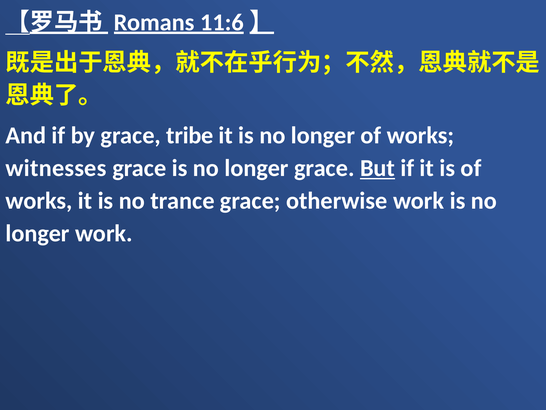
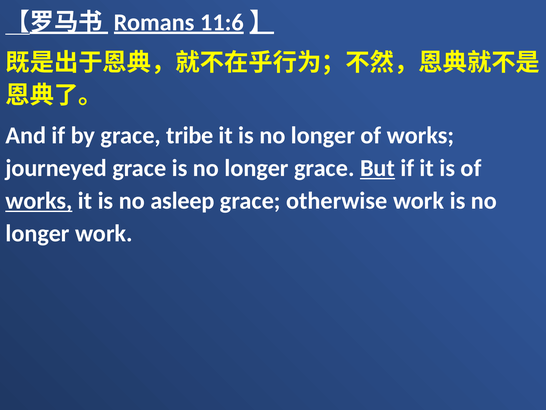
witnesses: witnesses -> journeyed (56, 168)
works underline: none -> present (39, 201)
trance: trance -> asleep (182, 201)
